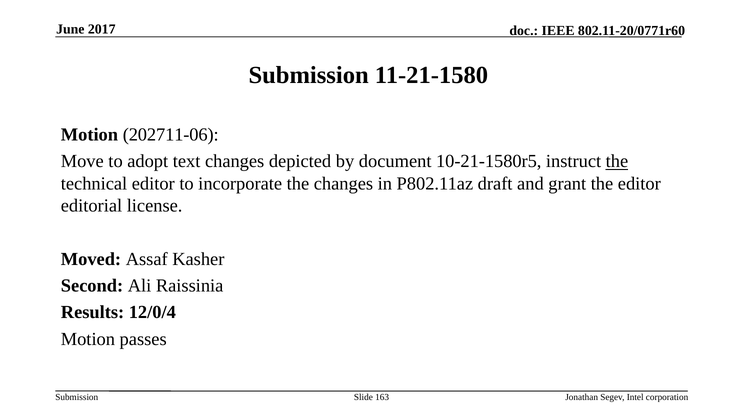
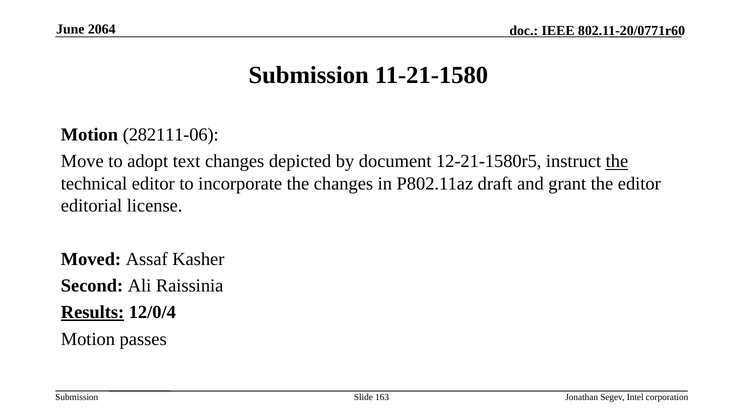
2017: 2017 -> 2064 (102, 29)
202711-06: 202711-06 -> 282111-06 (171, 135)
10-21-1580r5: 10-21-1580r5 -> 12-21-1580r5 (489, 162)
Results underline: none -> present (93, 313)
